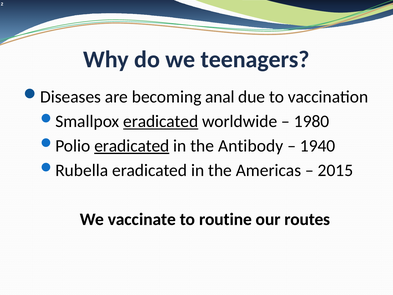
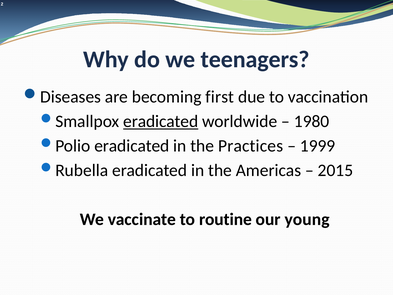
anal: anal -> first (220, 97)
eradicated underline: present -> none (132, 146)
Antibody: Antibody -> Practices (251, 146)
1940: 1940 -> 1999 (318, 146)
routes: routes -> young (307, 219)
